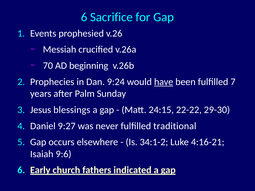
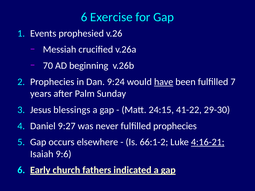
Sacrifice: Sacrifice -> Exercise (111, 17)
22-22: 22-22 -> 41-22 (189, 110)
fulfilled traditional: traditional -> prophecies (175, 126)
34:1-2: 34:1-2 -> 66:1-2 (154, 142)
4:16-21 underline: none -> present (208, 142)
